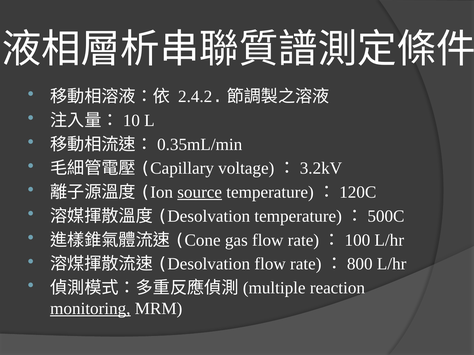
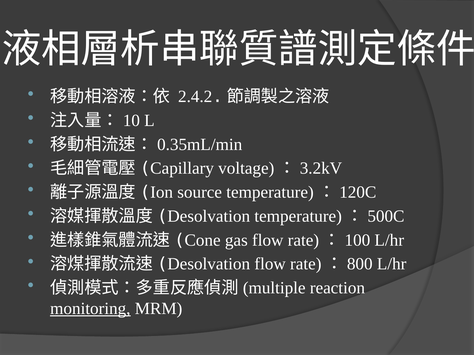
source underline: present -> none (200, 193)
